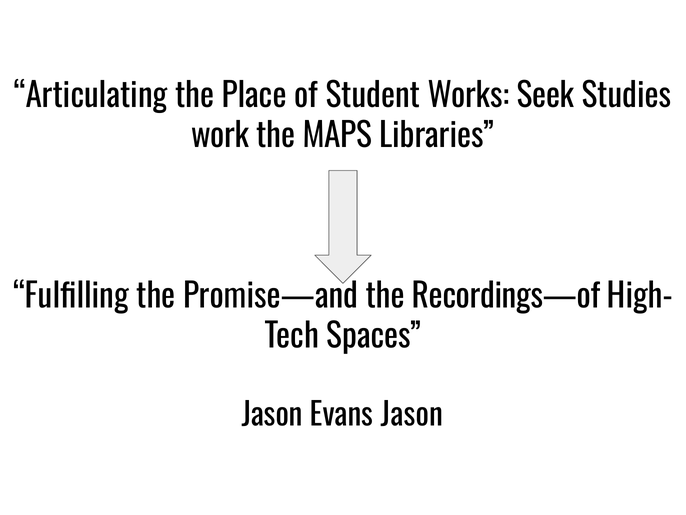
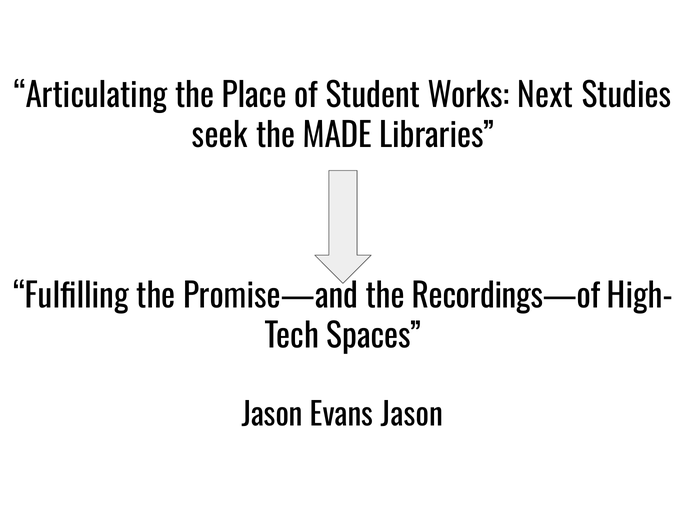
Seek: Seek -> Next (545, 96)
work: work -> seek (220, 136)
MAPS: MAPS -> MADE (337, 136)
